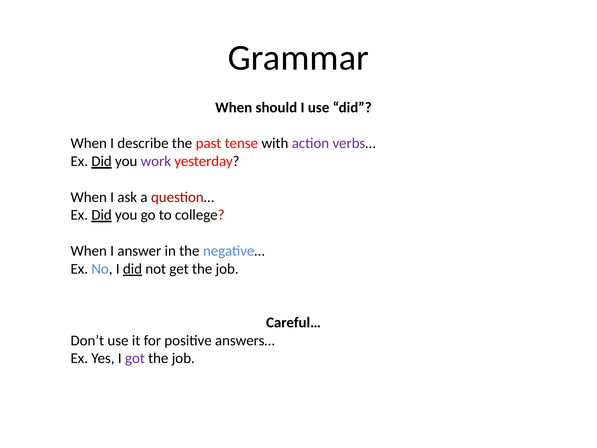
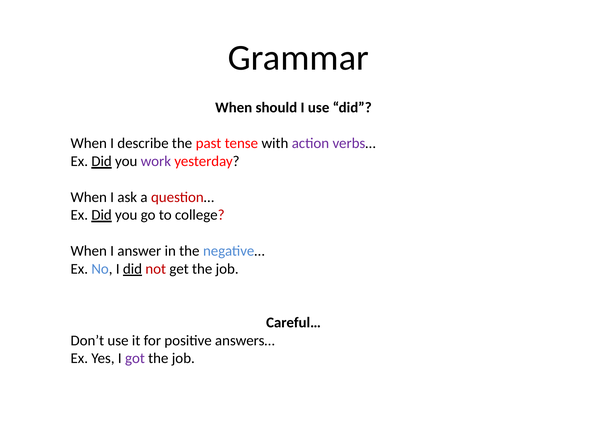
not colour: black -> red (156, 269)
